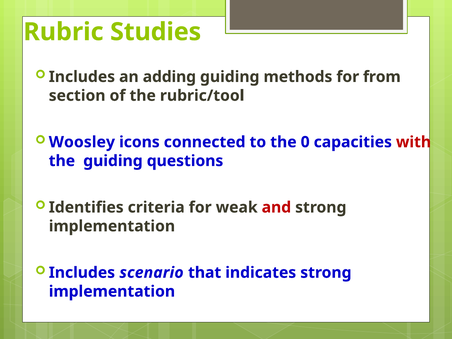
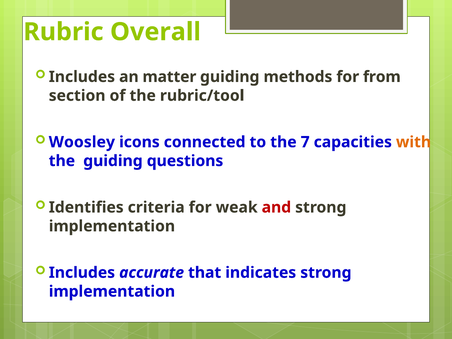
Studies: Studies -> Overall (156, 32)
adding: adding -> matter (169, 77)
0: 0 -> 7 (305, 142)
with colour: red -> orange (414, 142)
scenario: scenario -> accurate (152, 273)
